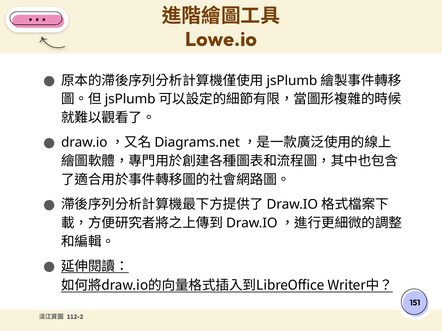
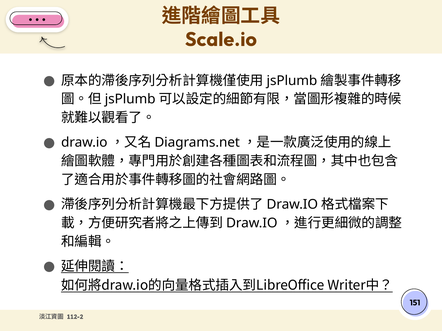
Lowe.io: Lowe.io -> Scale.io (221, 40)
